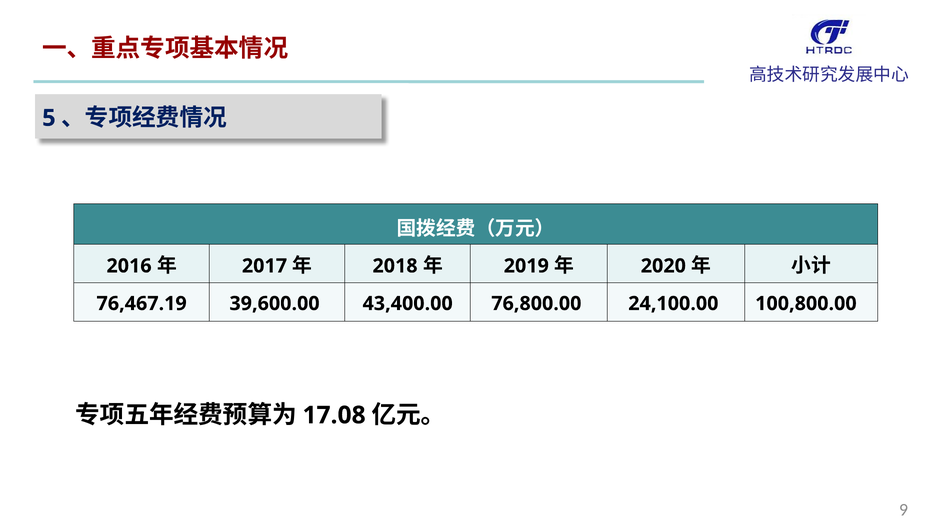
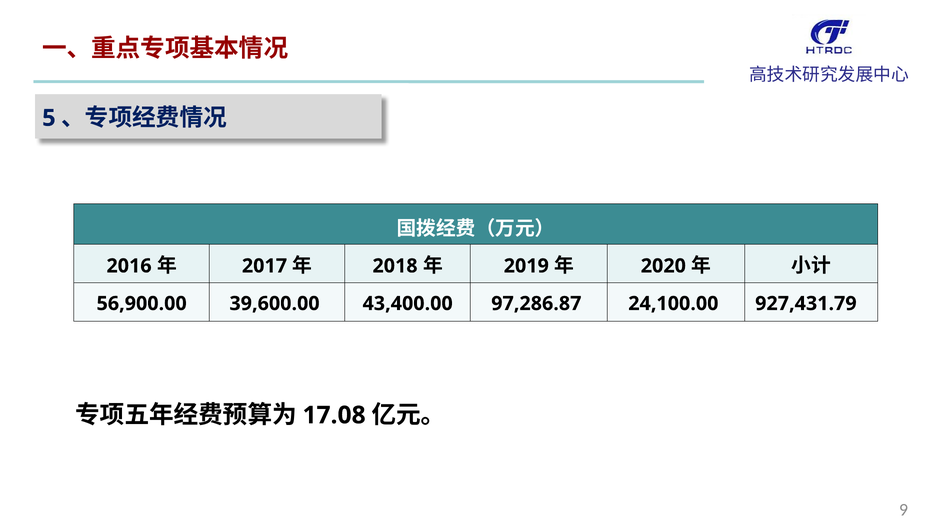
76,467.19: 76,467.19 -> 56,900.00 (142, 304)
76,800.00: 76,800.00 -> 97,286.87 (536, 304)
100,800.00: 100,800.00 -> 927,431.79 (806, 304)
